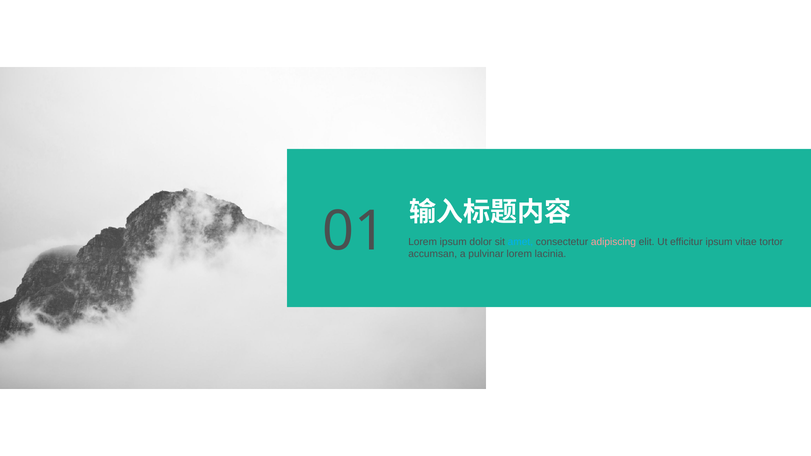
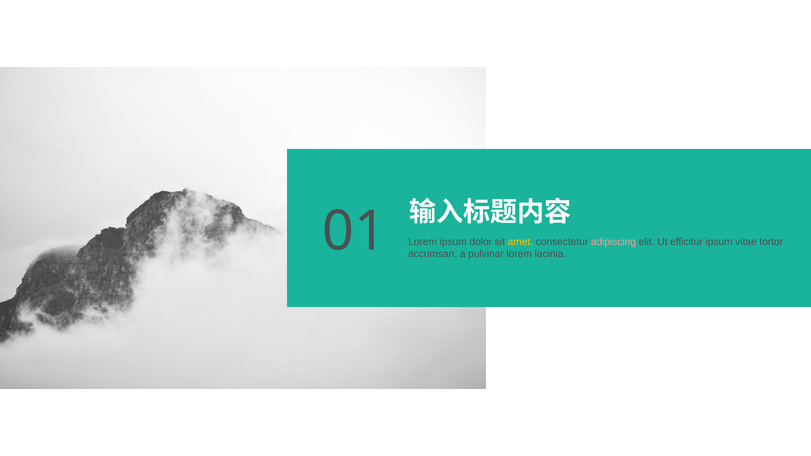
amet colour: light blue -> yellow (520, 242)
